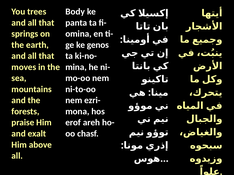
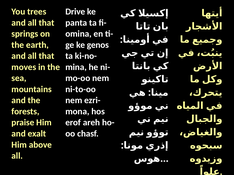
Body: Body -> Drive (75, 12)
